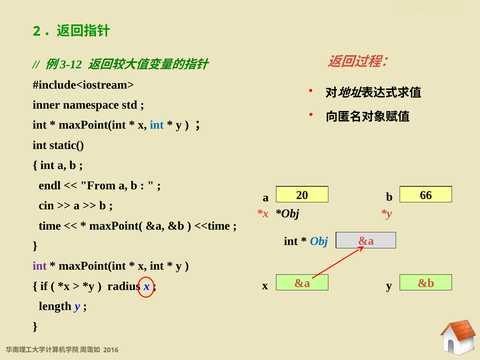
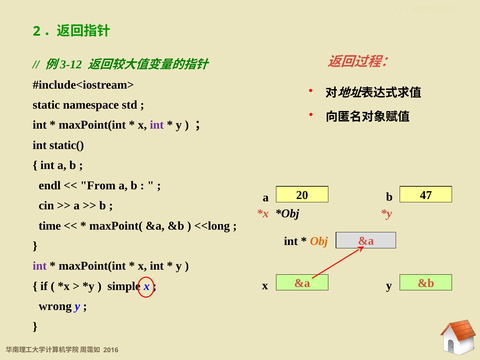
inner: inner -> static (46, 105)
int colour: blue -> purple (157, 125)
66: 66 -> 47 (426, 195)
<<time: <<time -> <<long (212, 226)
Obj colour: blue -> orange (319, 241)
radius: radius -> simple (124, 286)
length: length -> wrong (55, 306)
